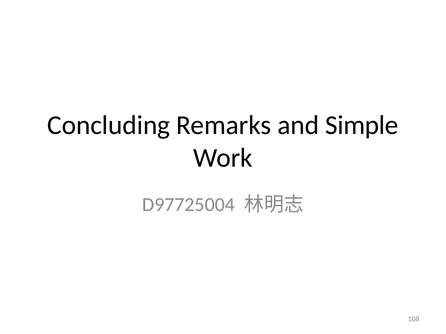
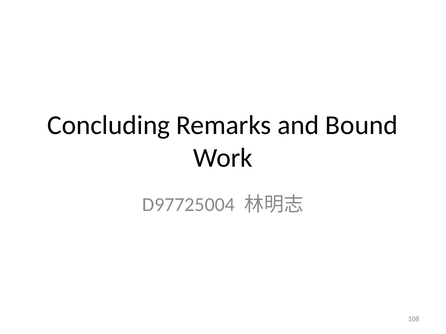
Simple: Simple -> Bound (362, 125)
